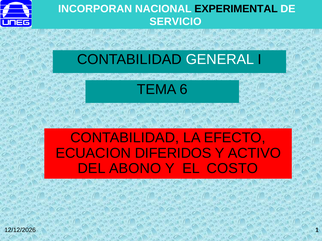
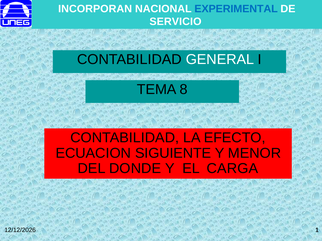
EXPERIMENTAL colour: black -> blue (236, 9)
6: 6 -> 8 (184, 90)
DIFERIDOS: DIFERIDOS -> SIGUIENTE (173, 153)
ACTIVO: ACTIVO -> MENOR (254, 153)
ABONO: ABONO -> DONDE (135, 169)
COSTO: COSTO -> CARGA (232, 169)
